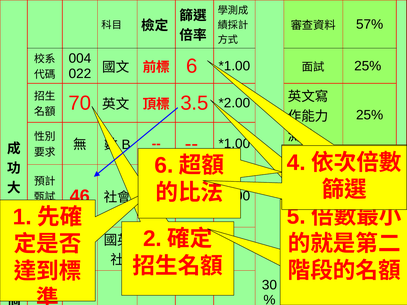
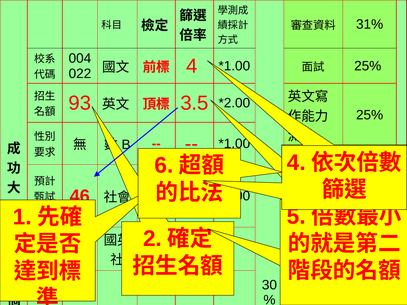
57%: 57% -> 31% (370, 24)
6: 6 -> 4 (192, 66)
70: 70 -> 93 (80, 103)
